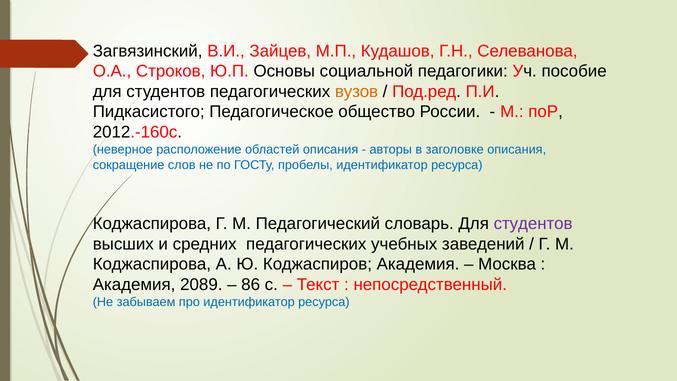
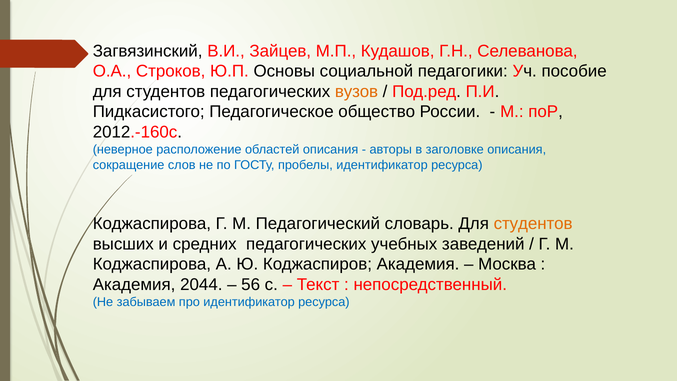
студентов colour: purple -> orange (533, 224)
2089: 2089 -> 2044 (201, 284)
86: 86 -> 56 (251, 284)
